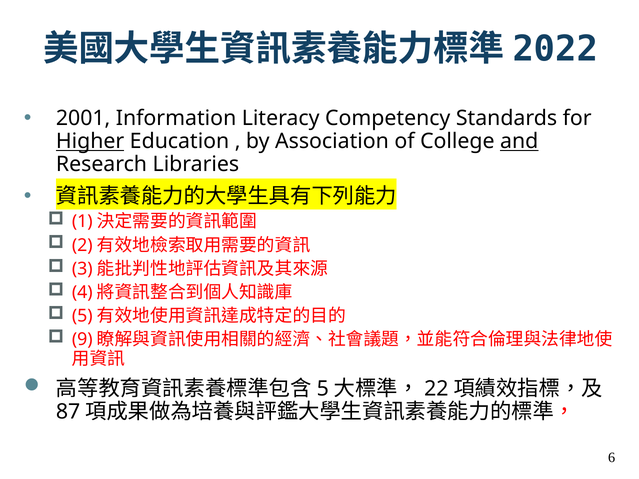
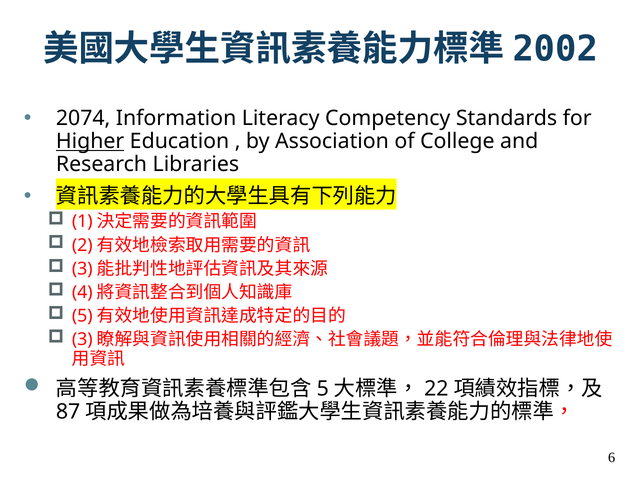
2022: 2022 -> 2002 (555, 49)
2001: 2001 -> 2074 (83, 118)
and underline: present -> none (519, 141)
9: 9 -> 3 (82, 340)
